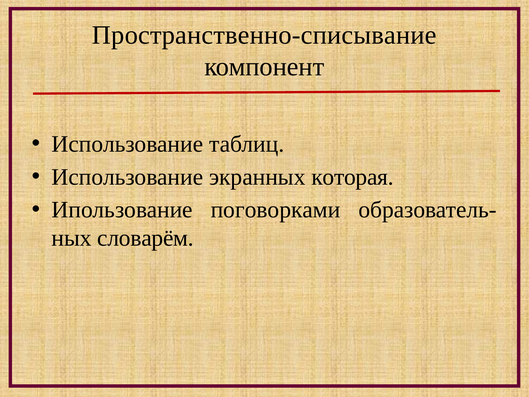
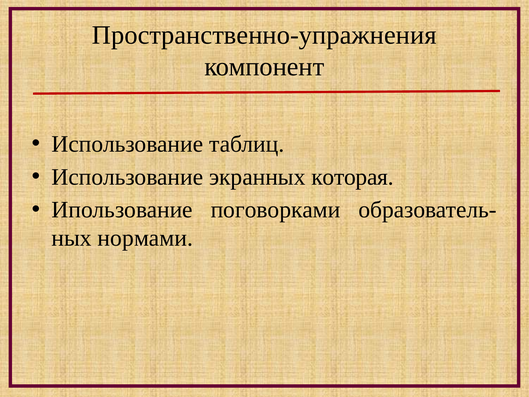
Пространственно-списывание: Пространственно-списывание -> Пространственно-упражнения (264, 35)
словарём: словарём -> нормами (145, 238)
